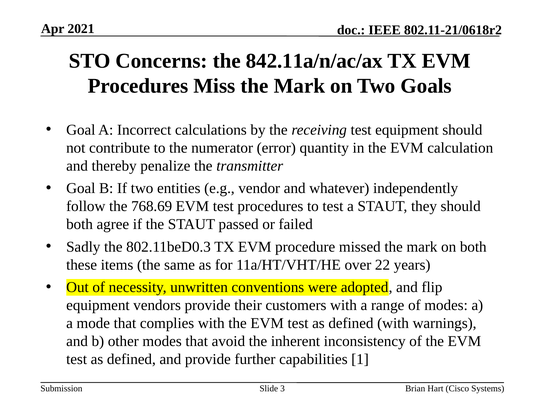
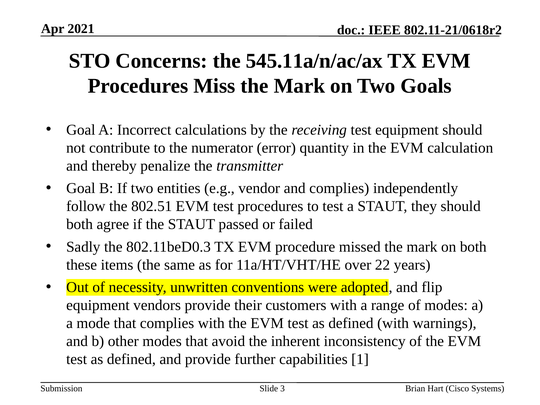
842.11a/n/ac/ax: 842.11a/n/ac/ax -> 545.11a/n/ac/ax (314, 61)
and whatever: whatever -> complies (339, 188)
768.69: 768.69 -> 802.51 (152, 206)
